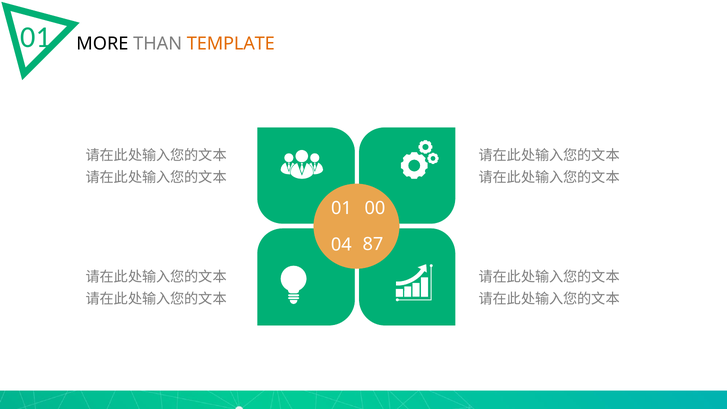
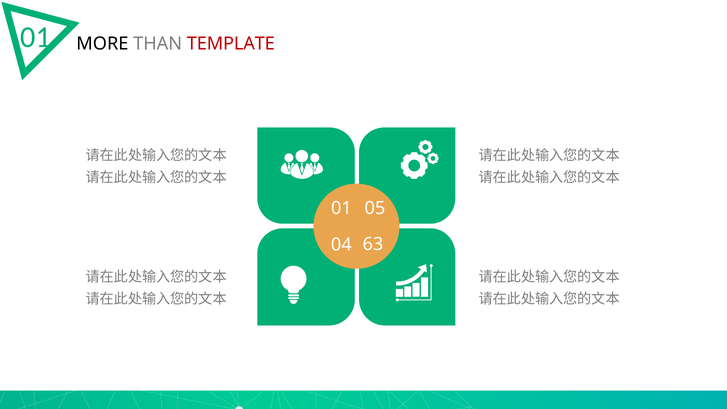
TEMPLATE colour: orange -> red (231, 44)
00: 00 -> 05 (375, 208)
87: 87 -> 63 (373, 244)
